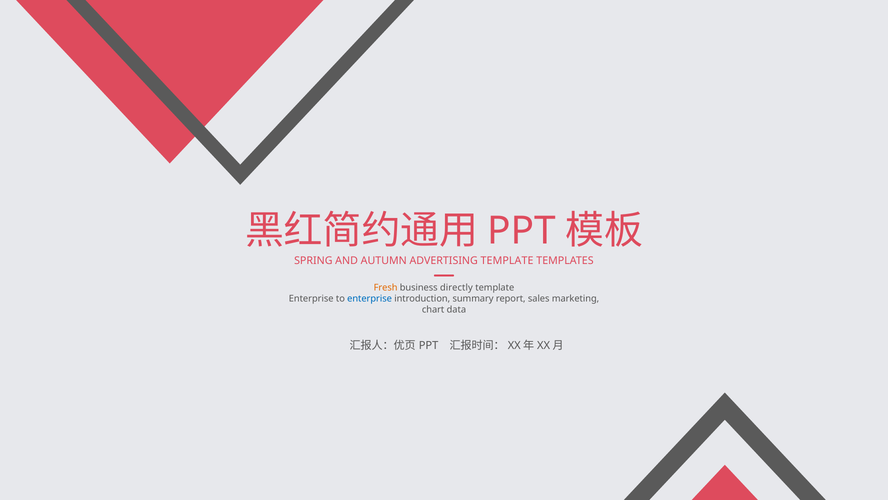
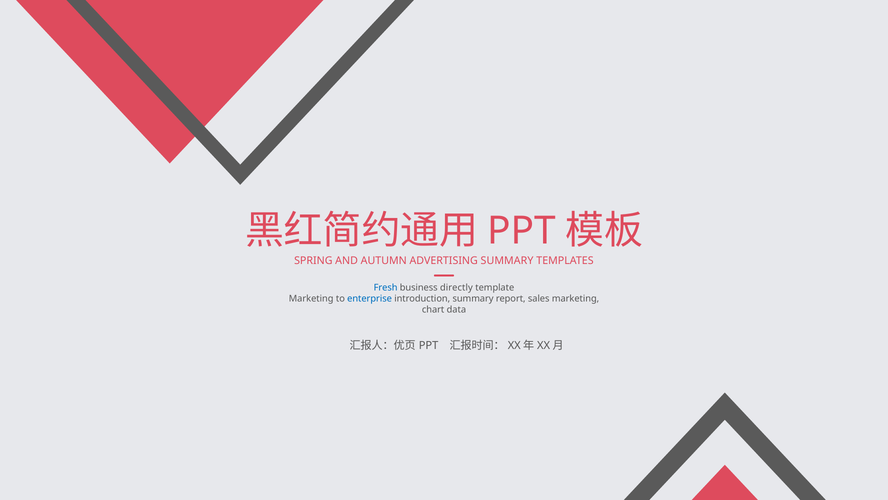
ADVERTISING TEMPLATE: TEMPLATE -> SUMMARY (507, 260)
Fresh colour: orange -> blue (386, 287)
Enterprise: Enterprise -> Marketing (311, 298)
